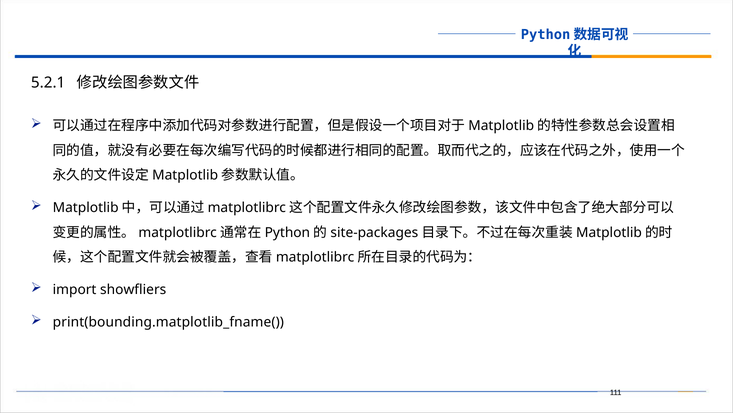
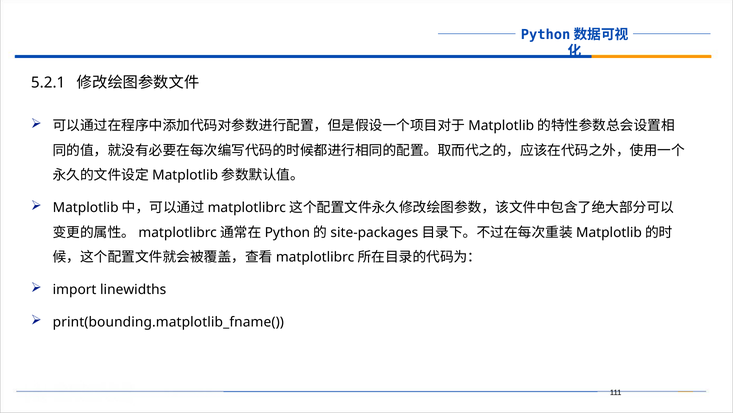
showfliers: showfliers -> linewidths (133, 289)
